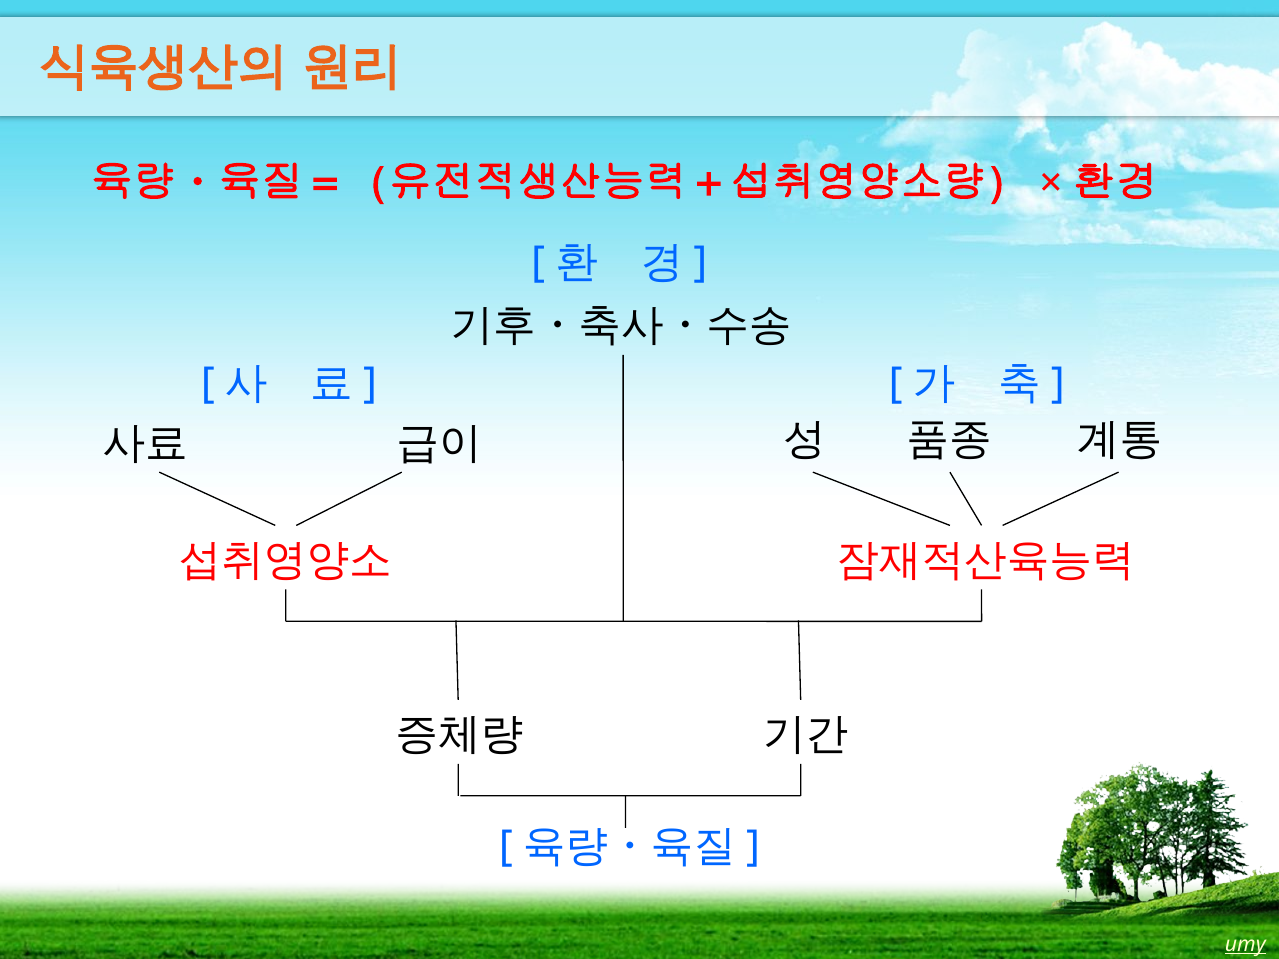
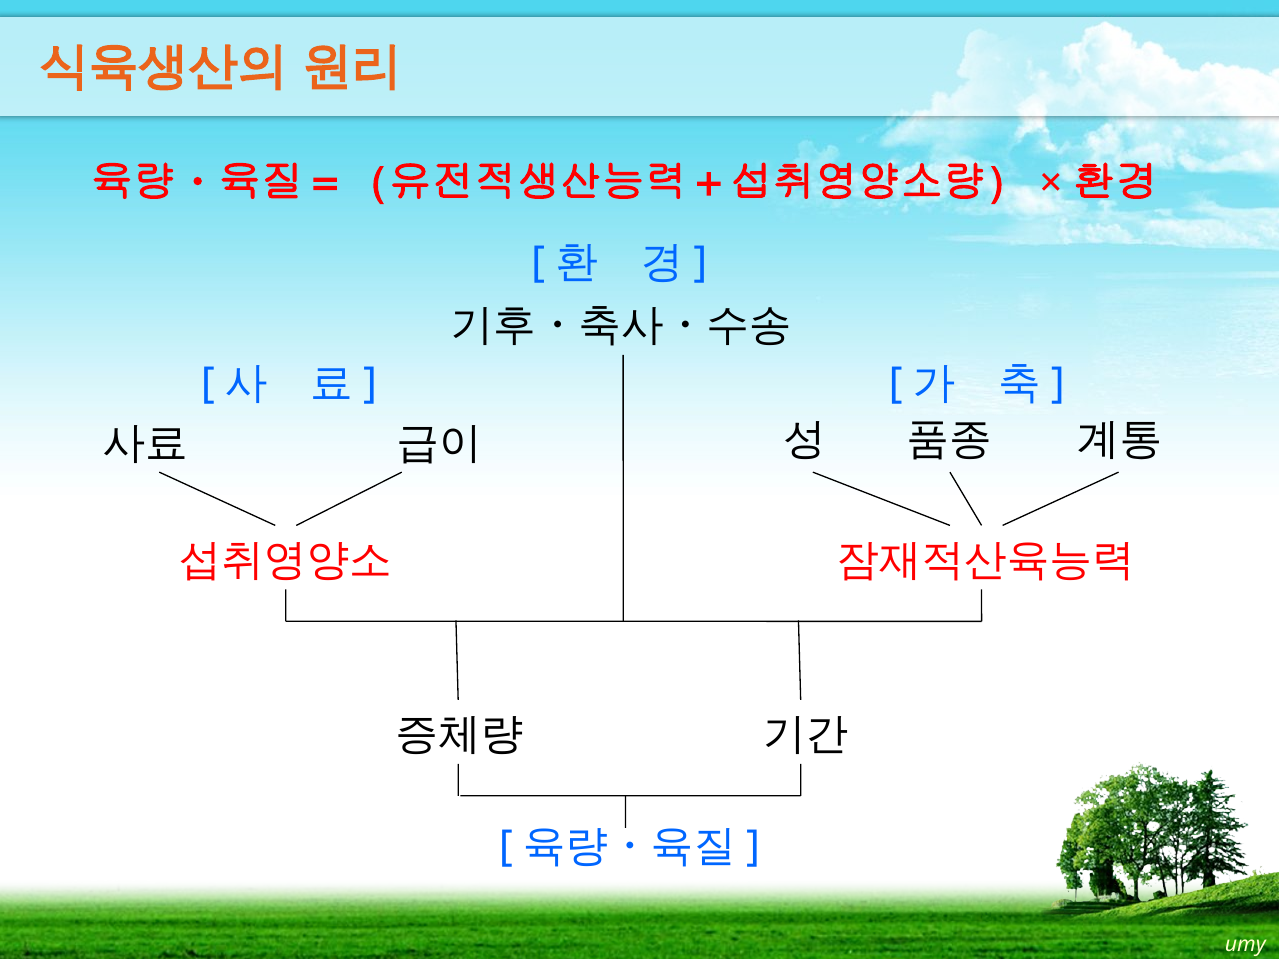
umy underline: present -> none (1245, 945)
